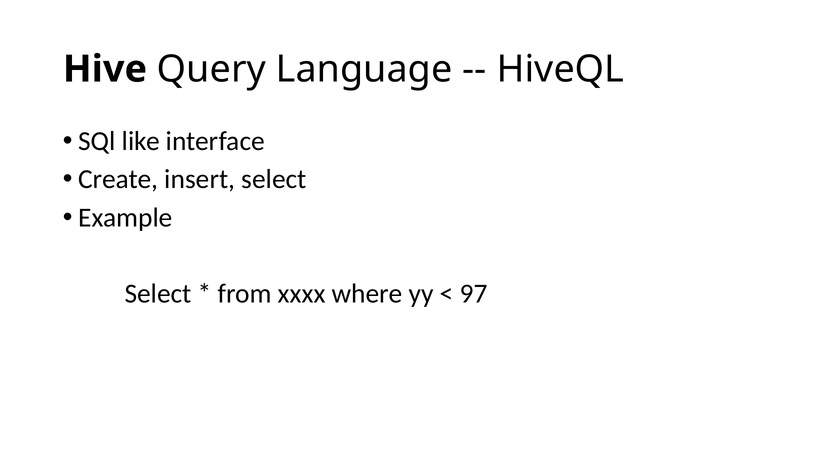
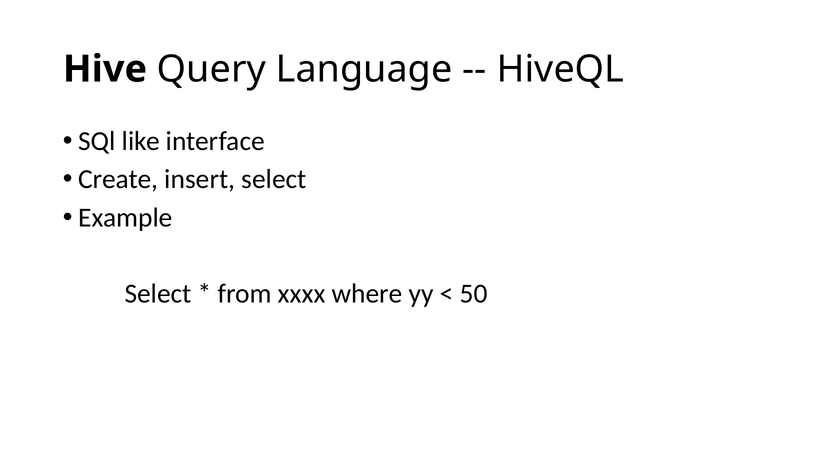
97: 97 -> 50 (473, 294)
